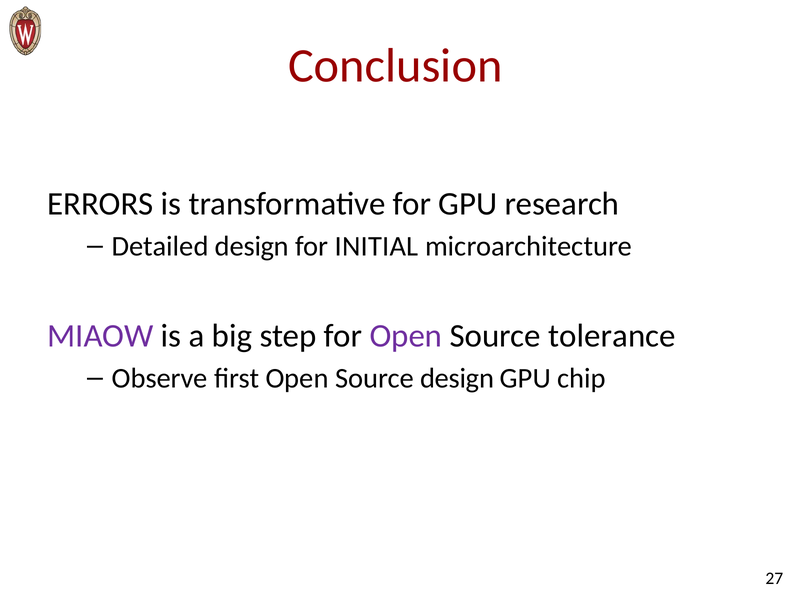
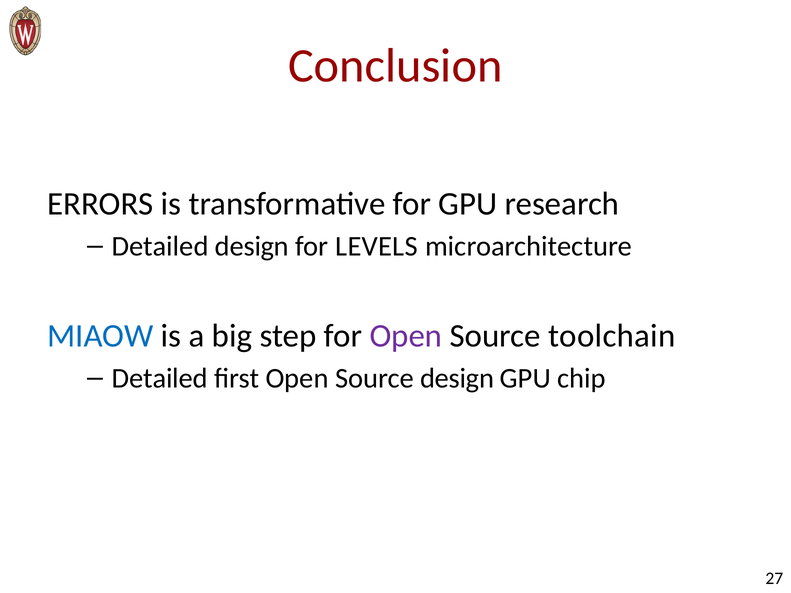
INITIAL: INITIAL -> LEVELS (377, 246)
MIAOW colour: purple -> blue (100, 336)
tolerance: tolerance -> toolchain (612, 336)
Observe: Observe -> Detailed (160, 379)
